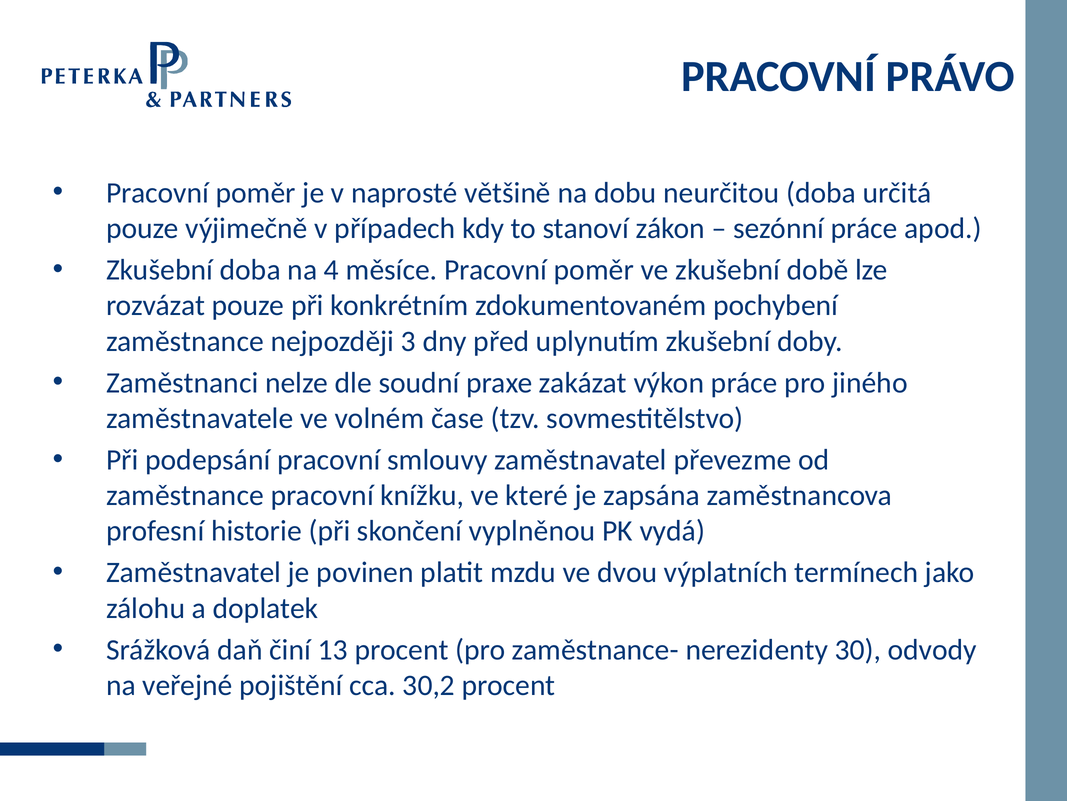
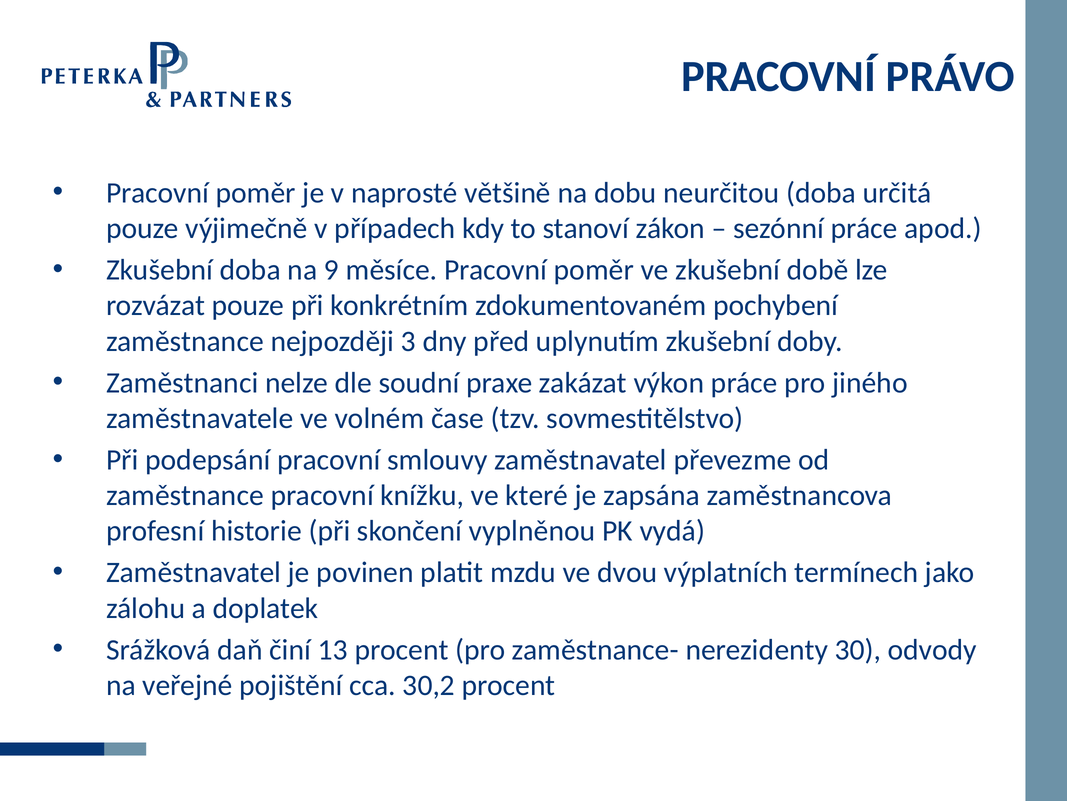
4: 4 -> 9 (332, 270)
